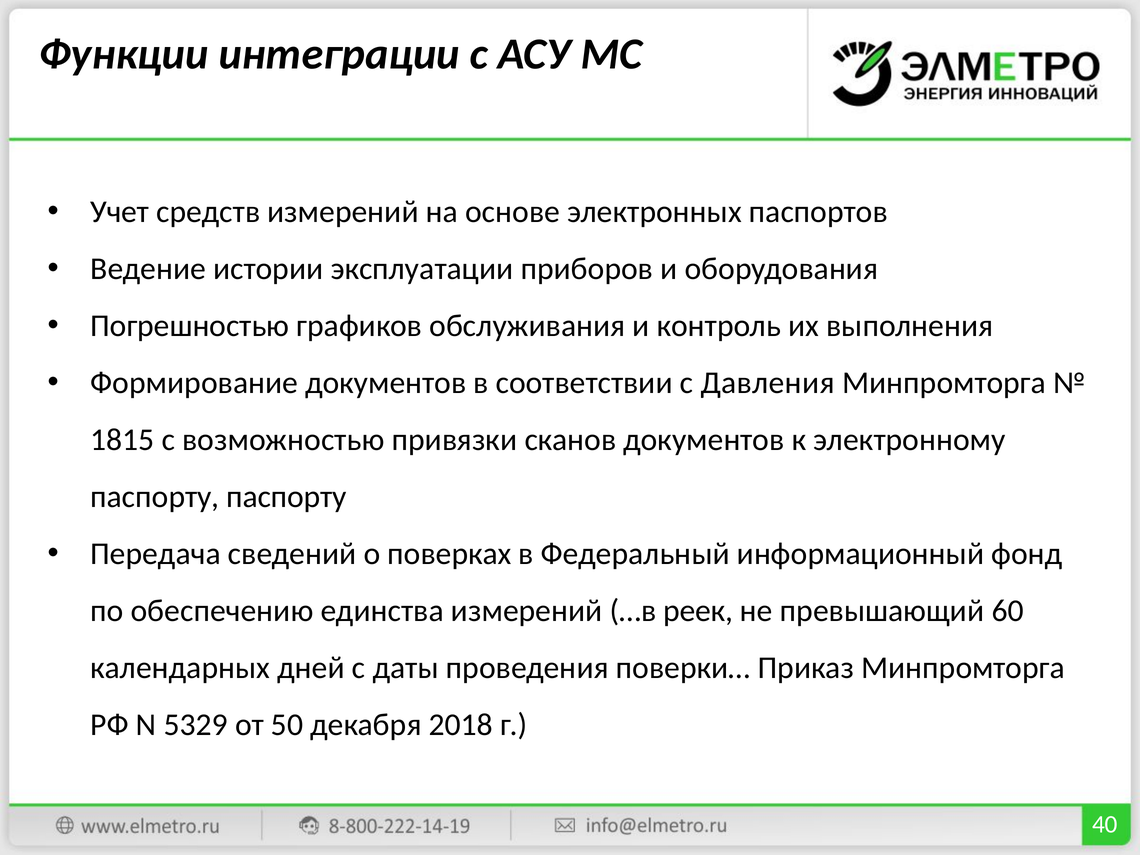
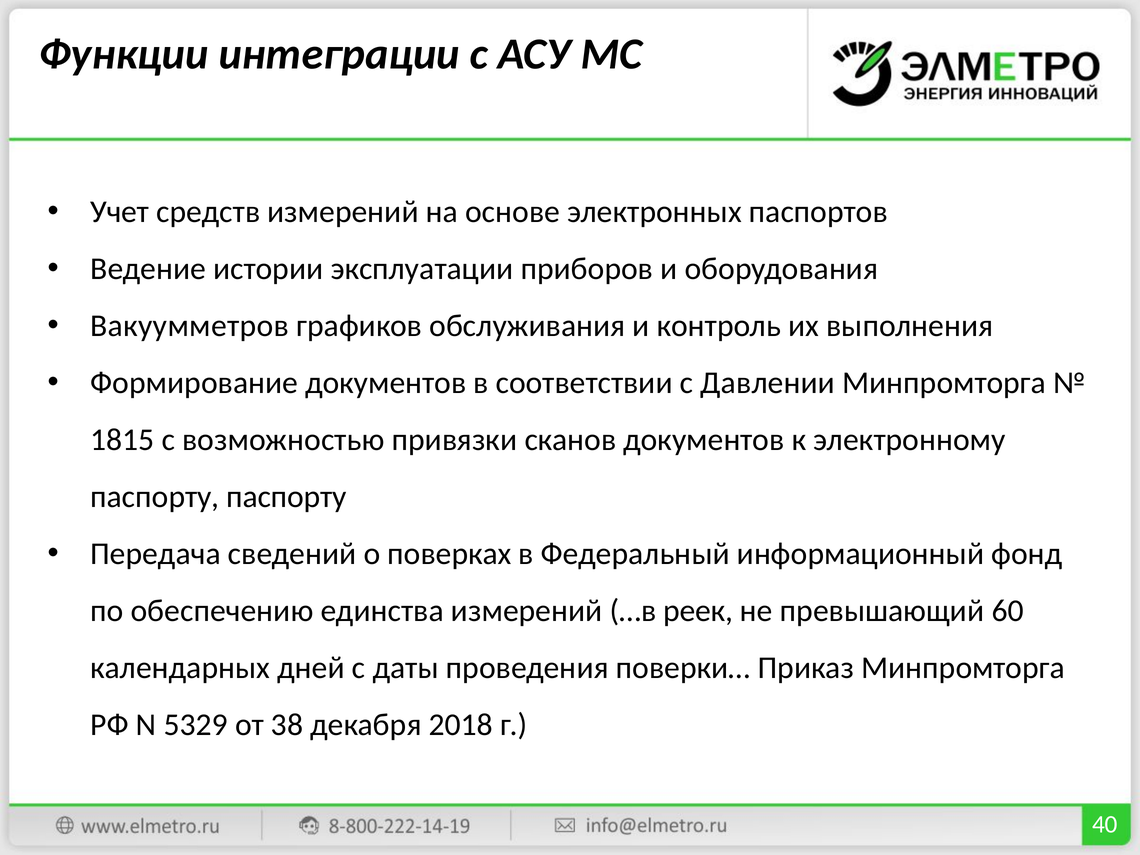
Погрешностью: Погрешностью -> Вакуумметров (190, 326)
Давления: Давления -> Давлении (768, 383)
50: 50 -> 38 (287, 725)
